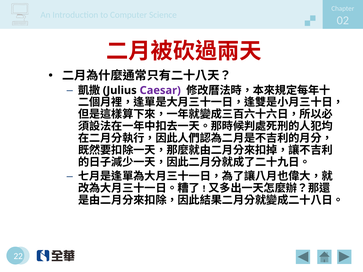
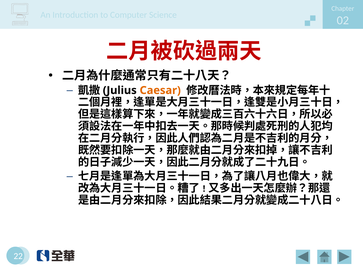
Caesar colour: purple -> orange (160, 90)
